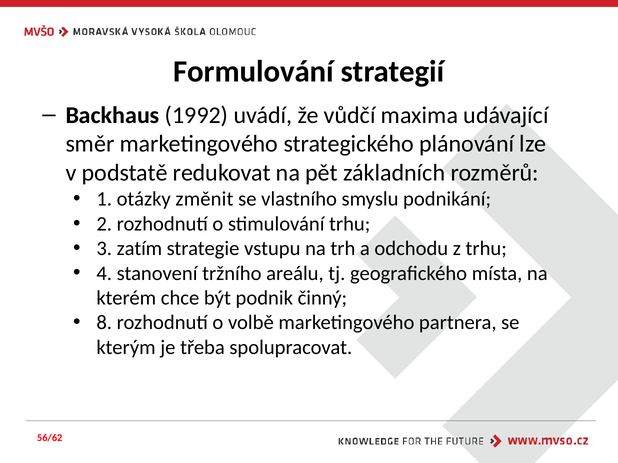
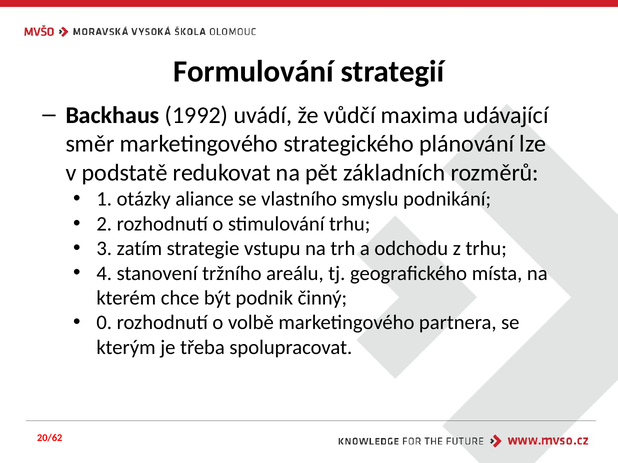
změnit: změnit -> aliance (205, 199)
8: 8 -> 0 (104, 323)
56/62: 56/62 -> 20/62 (50, 438)
